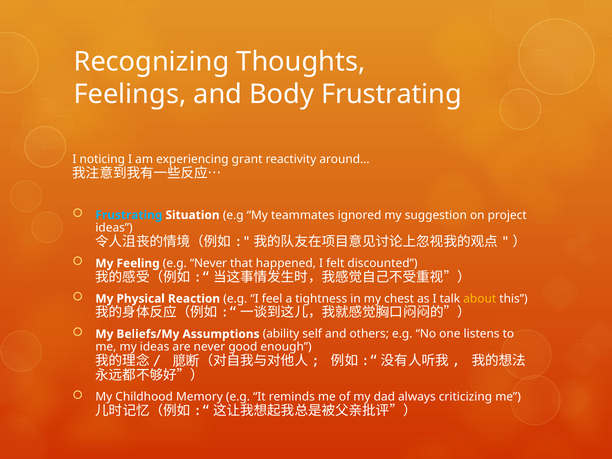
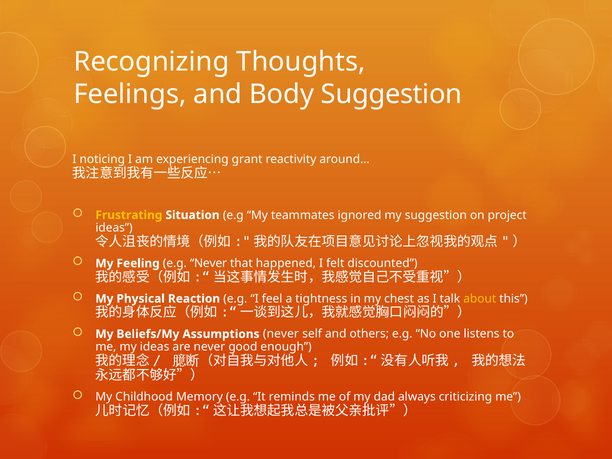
Body Frustrating: Frustrating -> Suggestion (392, 94)
Frustrating colour: light blue -> yellow (129, 215)
Assumptions ability: ability -> never (281, 334)
